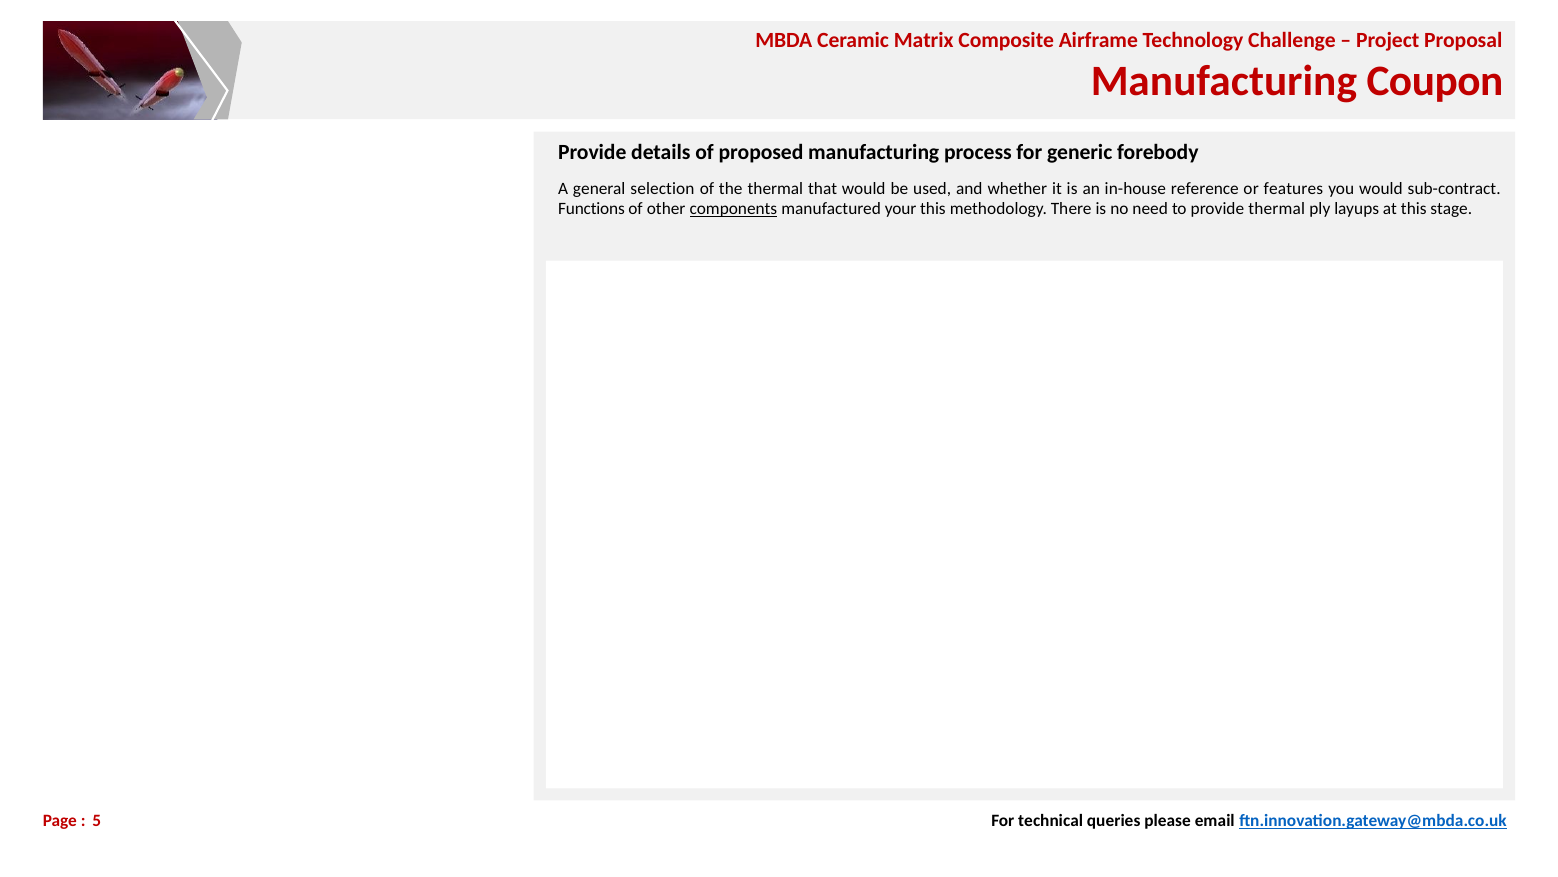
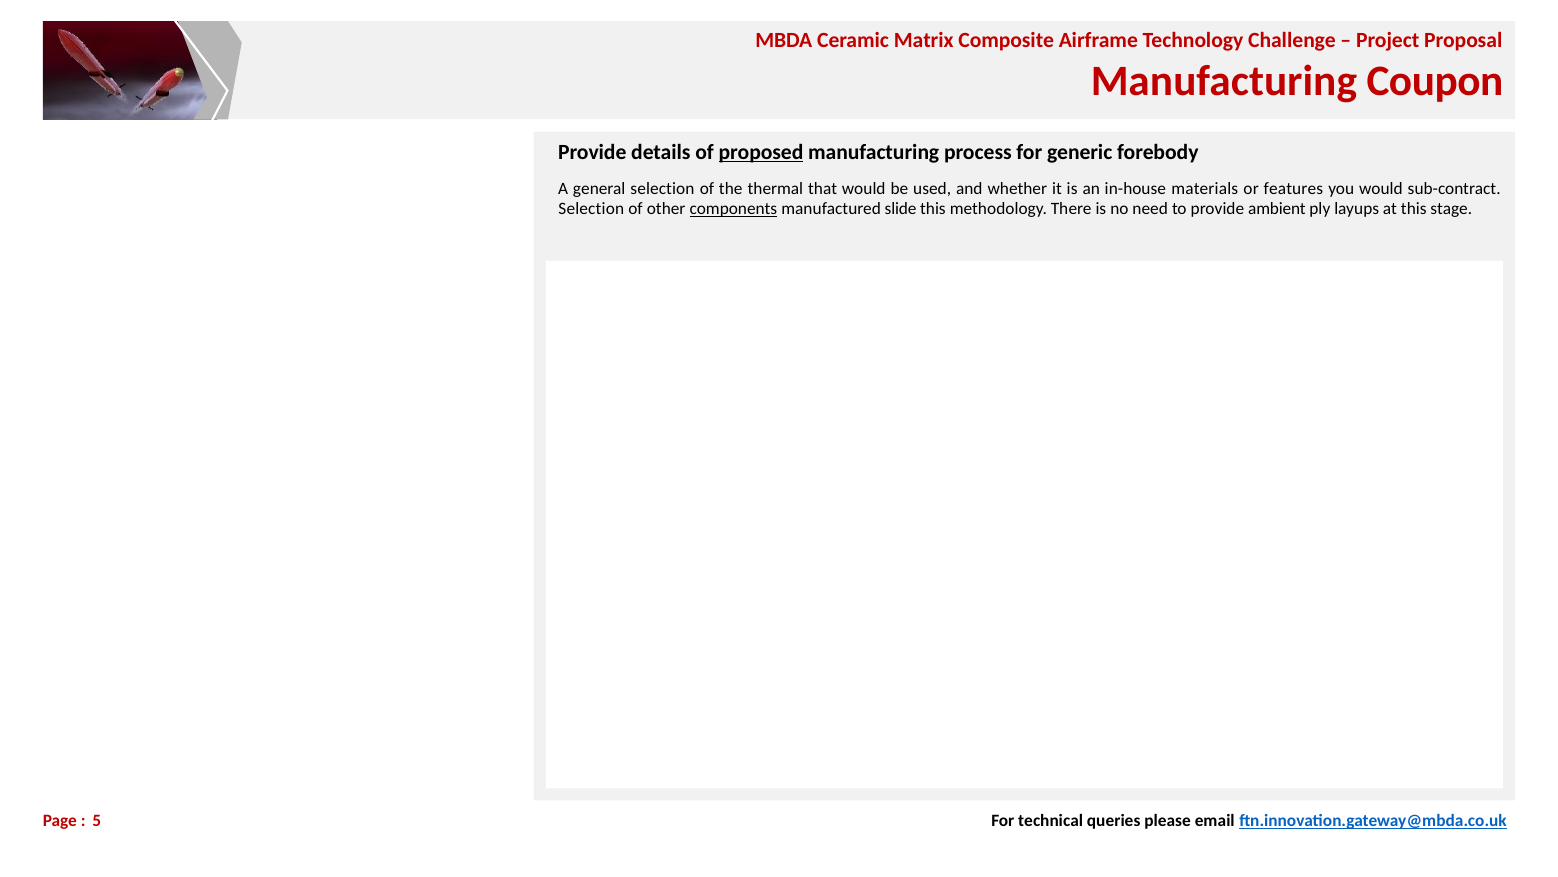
proposed underline: none -> present (761, 152)
reference: reference -> materials (1205, 188)
Functions: Functions -> Selection (591, 209)
your: your -> slide (901, 209)
provide thermal: thermal -> ambient (1277, 209)
